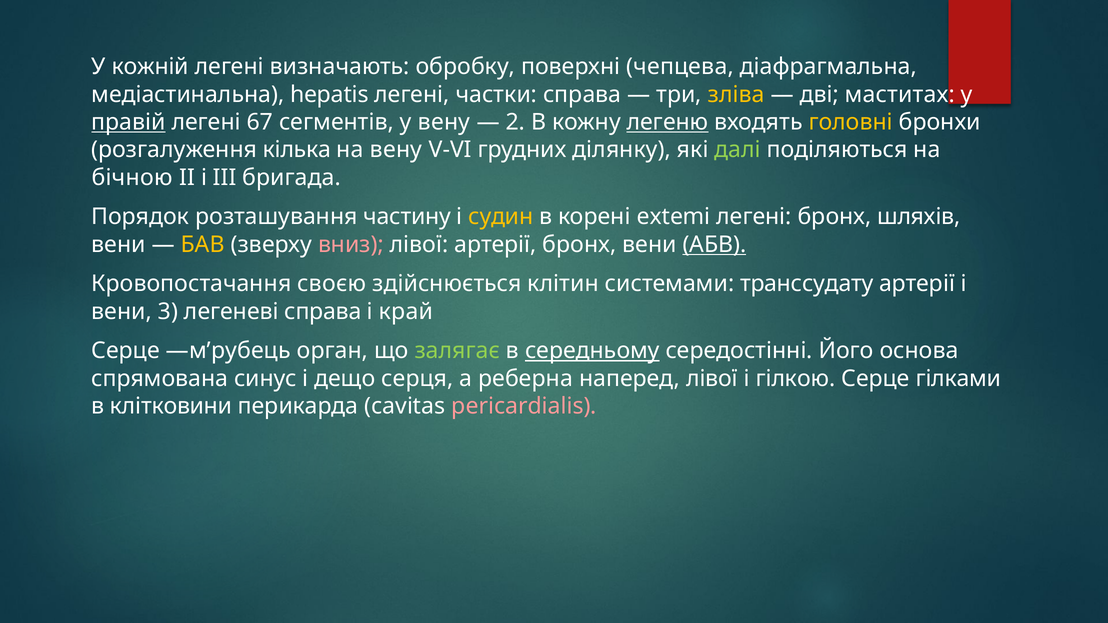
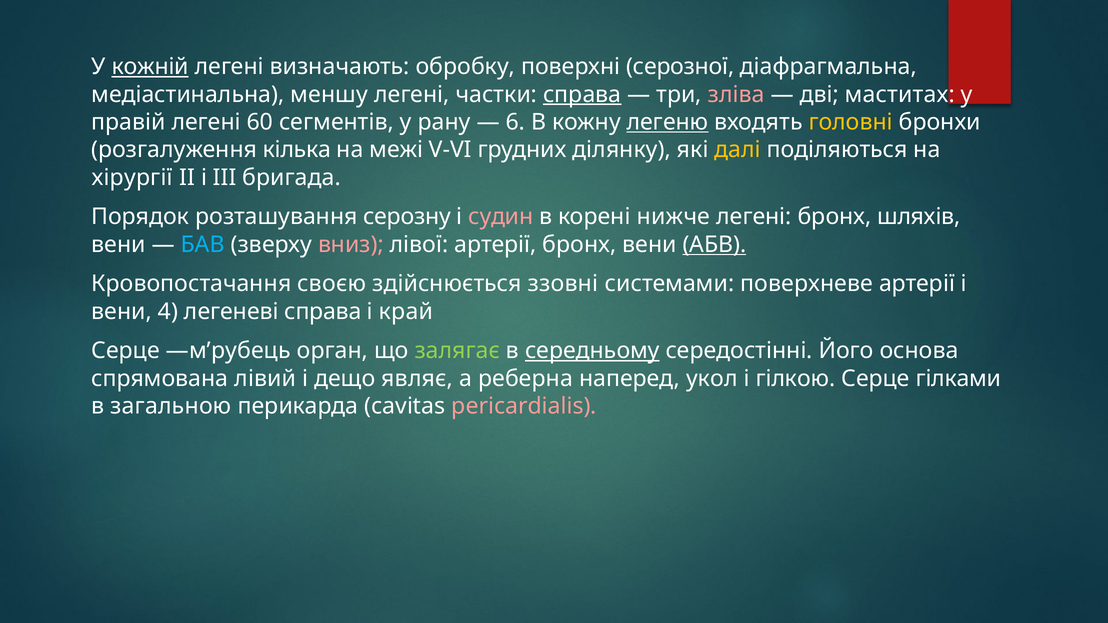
кожній underline: none -> present (150, 67)
чепцева: чепцева -> серозної (680, 67)
hepatis: hepatis -> меншу (329, 94)
справа underline: none -> present (582, 94)
зліва colour: yellow -> pink (736, 94)
правій underline: present -> none (128, 122)
67: 67 -> 60 (260, 122)
у вену: вену -> рану (444, 122)
2: 2 -> 6 (515, 122)
на вену: вену -> межі (396, 150)
далі colour: light green -> yellow (738, 150)
бічною: бічною -> хірургії (132, 178)
частину: частину -> серозну (407, 217)
судин colour: yellow -> pink (501, 217)
extemi: extemi -> нижче (673, 217)
БАВ colour: yellow -> light blue (203, 245)
клітин: клітин -> ззовні (563, 284)
транссудату: транссудату -> поверхневе (807, 284)
3: 3 -> 4 (168, 312)
синус: синус -> лівий (265, 379)
серця: серця -> являє (417, 379)
наперед лівої: лівої -> укол (712, 379)
клітковини: клітковини -> загальною (171, 406)
